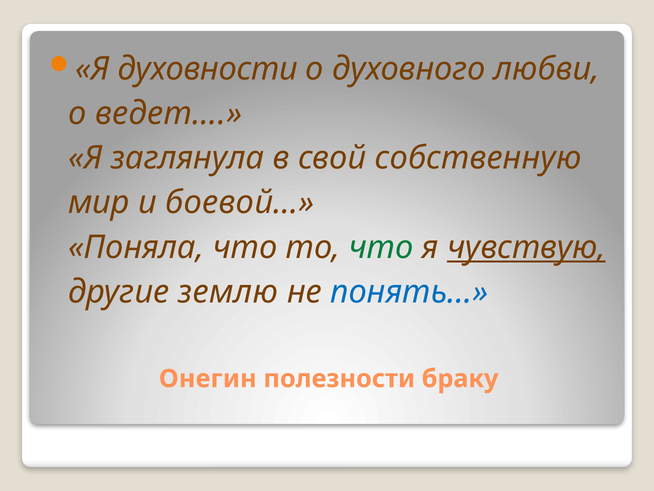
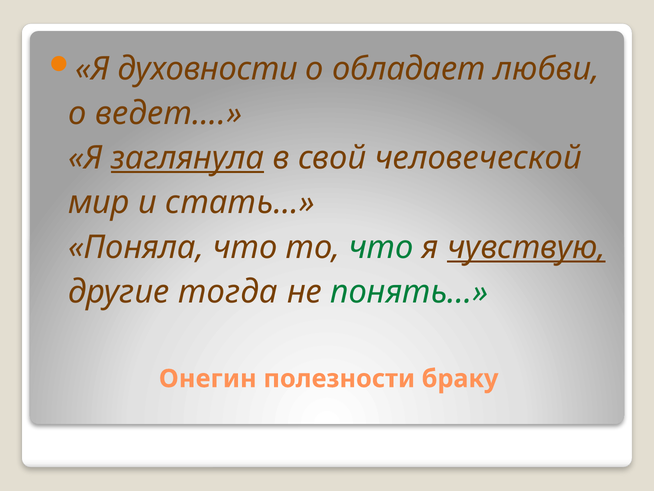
духовного: духовного -> обладает (409, 69)
заглянула underline: none -> present (188, 158)
собственную: собственную -> человеческой (478, 158)
боевой…: боевой… -> стать… (240, 202)
землю: землю -> тогда (228, 292)
понять… colour: blue -> green (409, 292)
